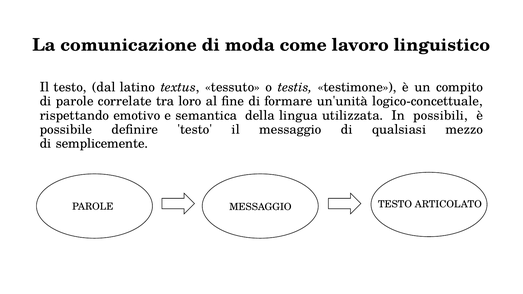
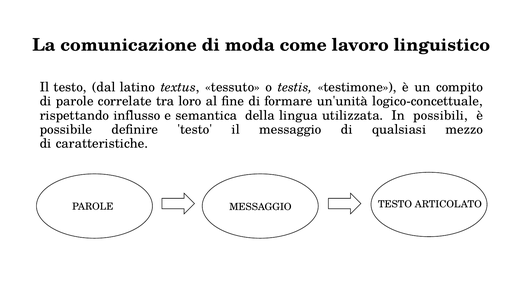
emotivo: emotivo -> influsso (137, 115)
semplicemente: semplicemente -> caratteristiche (102, 144)
